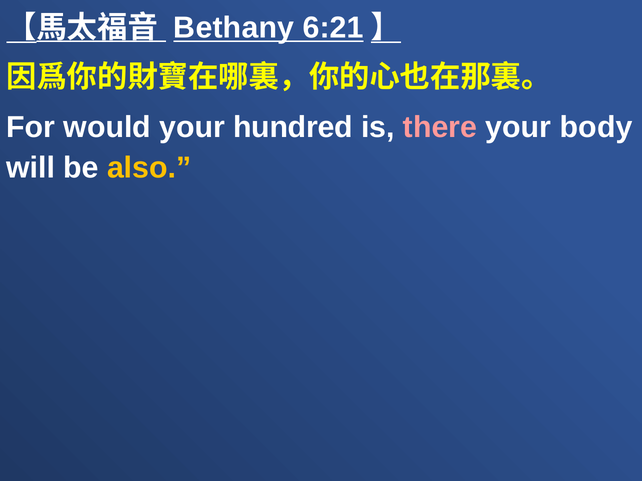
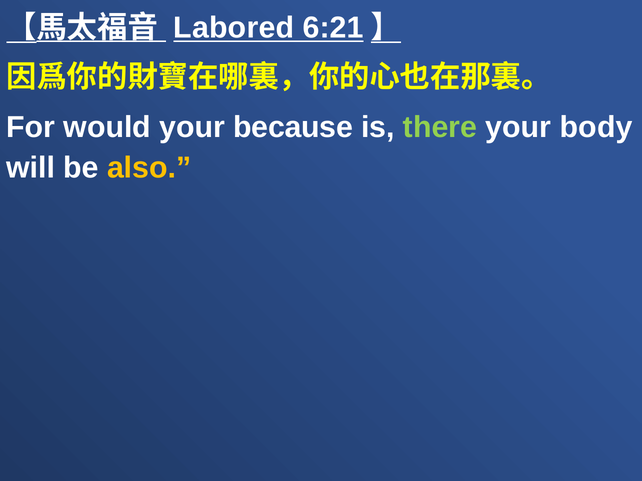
Bethany: Bethany -> Labored (234, 28)
hundred: hundred -> because (293, 127)
there colour: pink -> light green (440, 127)
